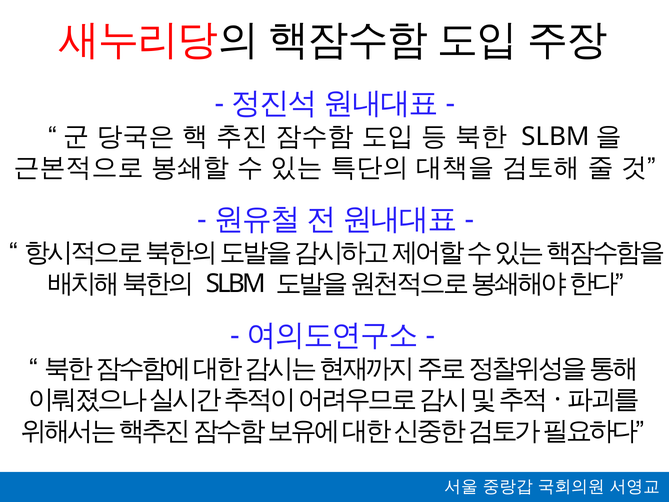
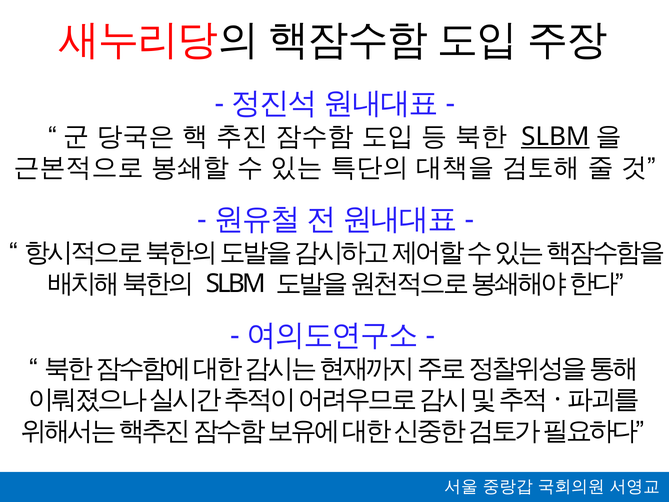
SLBM underline: none -> present (555, 136)
